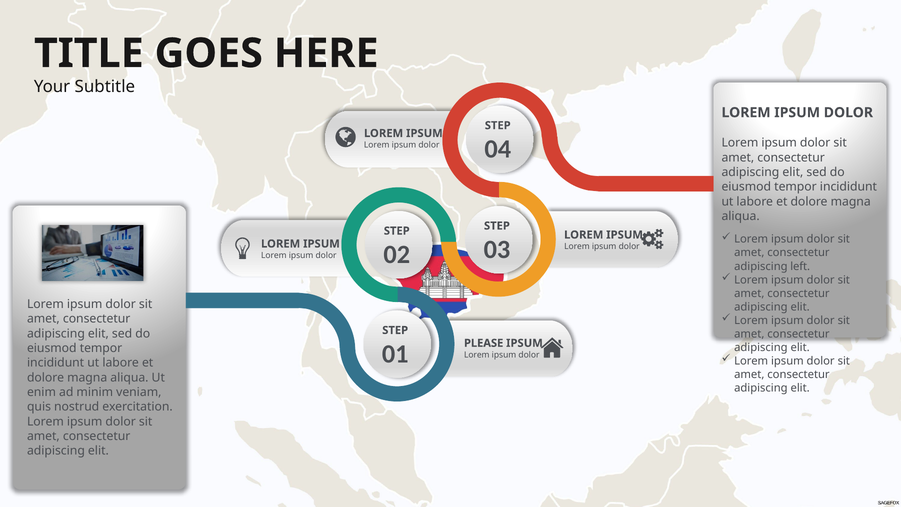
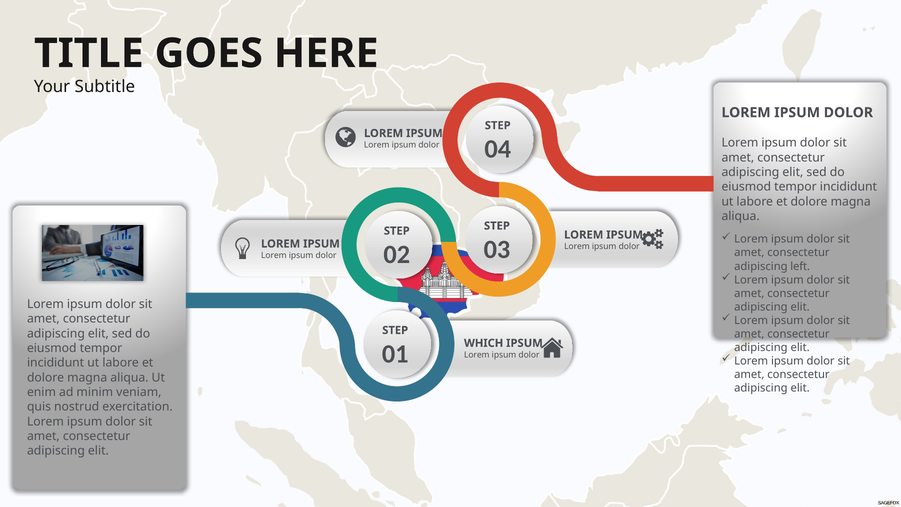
PLEASE: PLEASE -> WHICH (484, 343)
